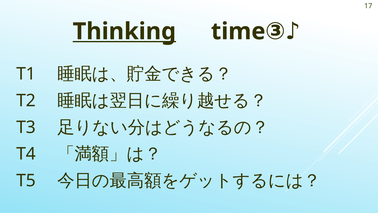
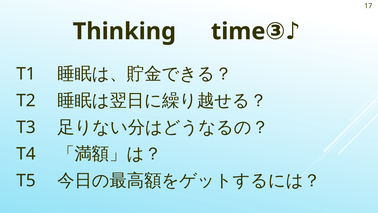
Thinking underline: present -> none (124, 31)
